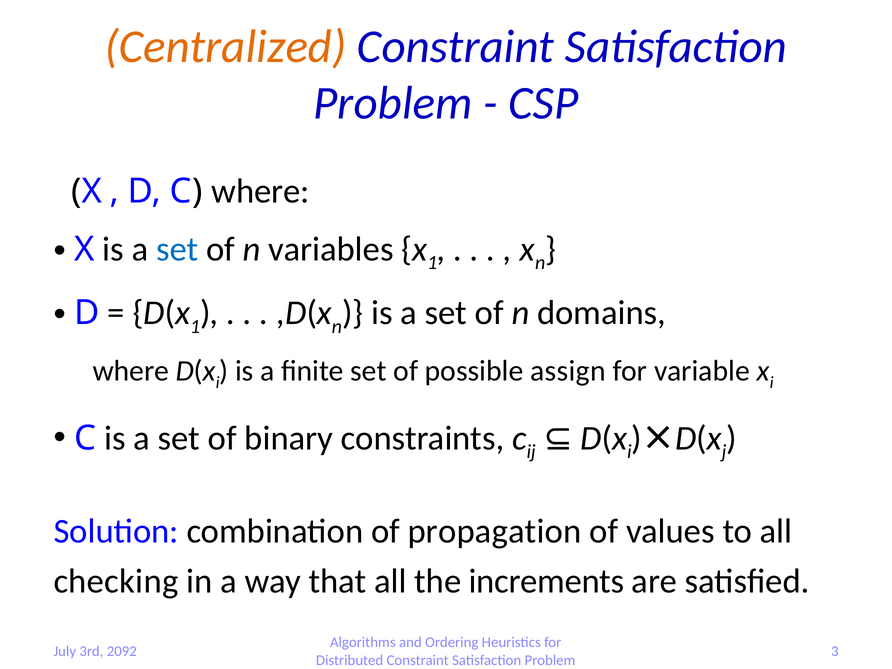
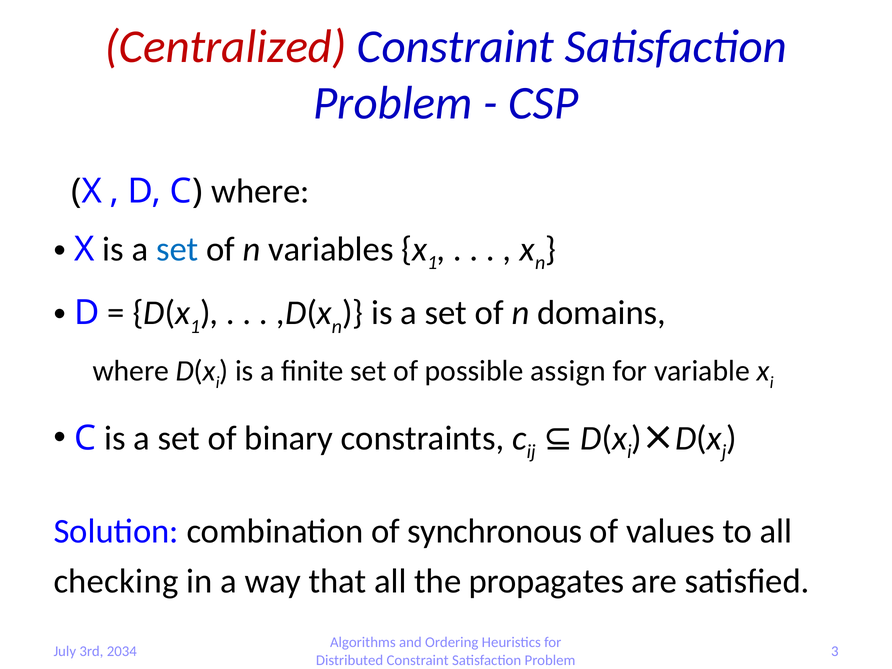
Centralized colour: orange -> red (225, 47)
propagation: propagation -> synchronous (495, 531)
increments: increments -> propagates (547, 581)
2092: 2092 -> 2034 (122, 651)
